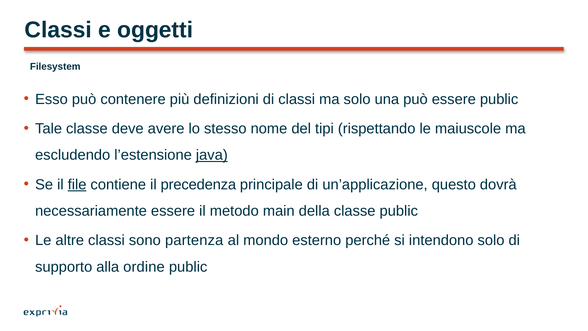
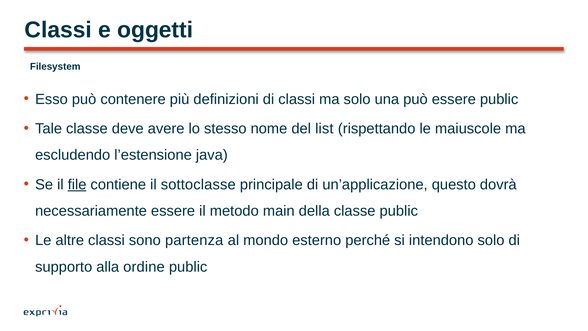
tipi: tipi -> list (324, 129)
java underline: present -> none (212, 155)
precedenza: precedenza -> sottoclasse (198, 184)
